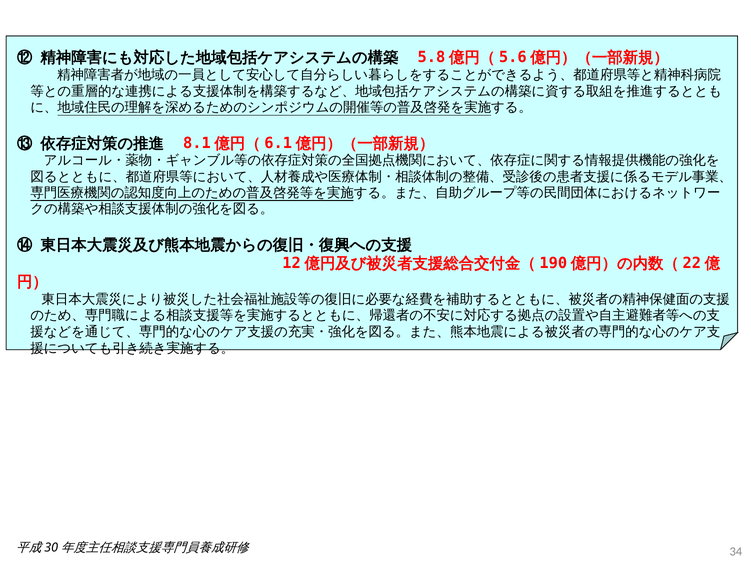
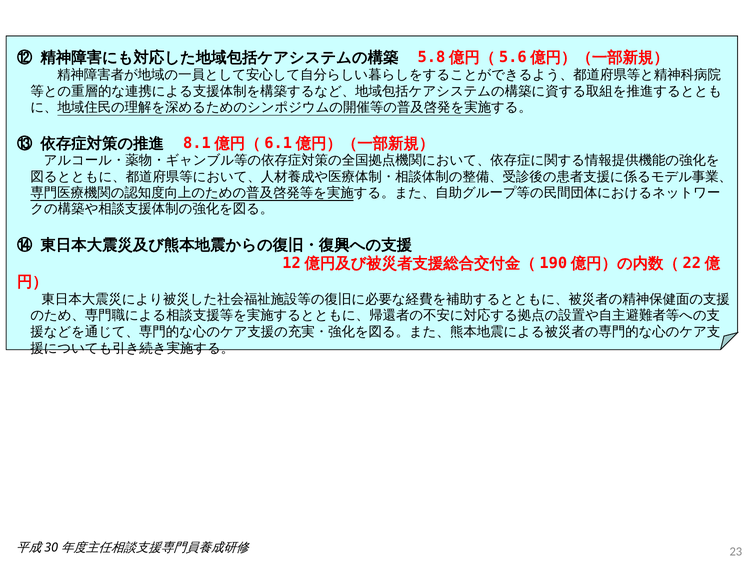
34: 34 -> 23 (736, 552)
